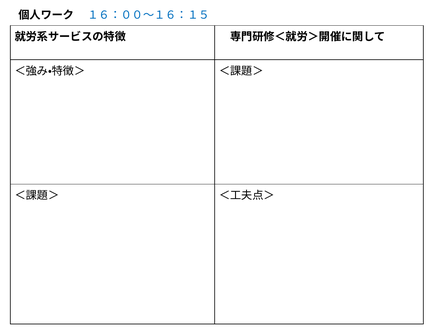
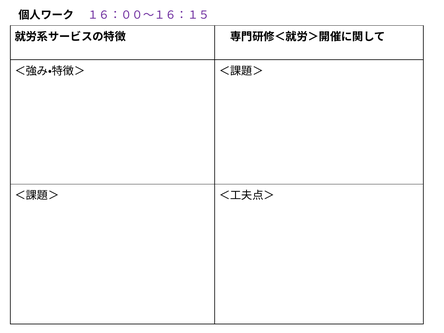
１６：００～１６：１５ colour: blue -> purple (149, 15)
